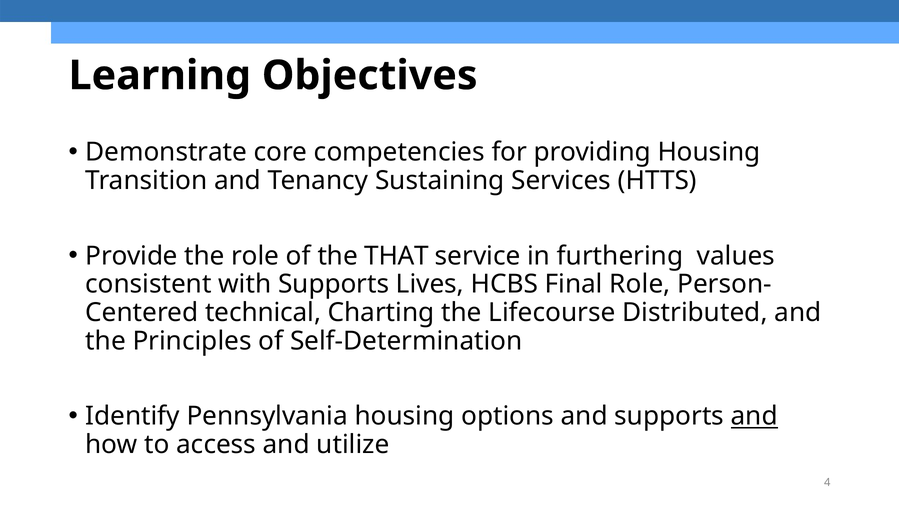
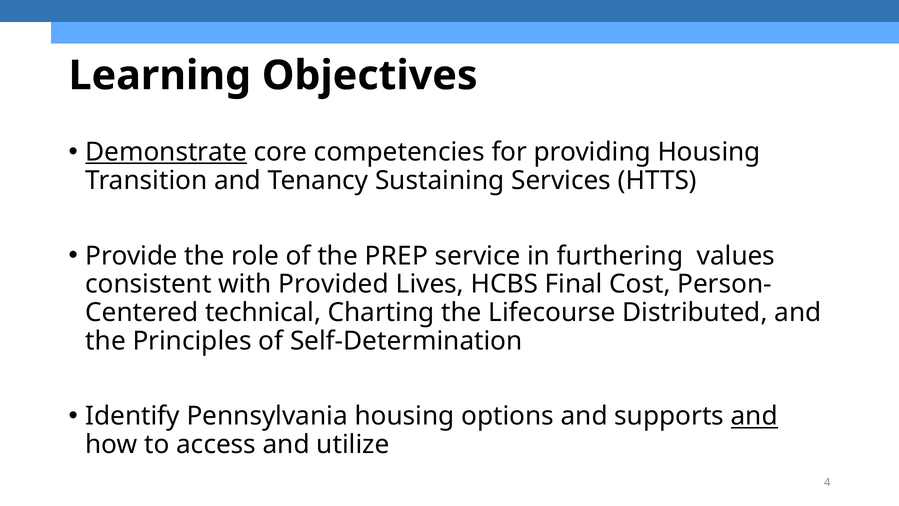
Demonstrate underline: none -> present (166, 152)
THAT: THAT -> PREP (396, 256)
with Supports: Supports -> Provided (334, 284)
Final Role: Role -> Cost (640, 284)
